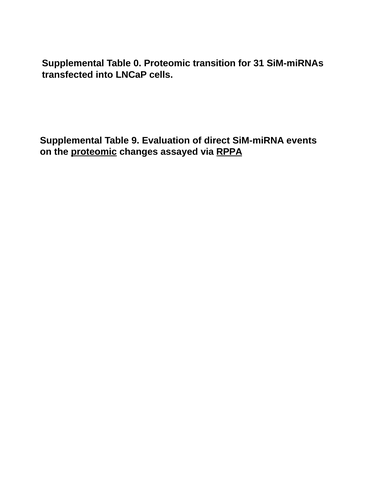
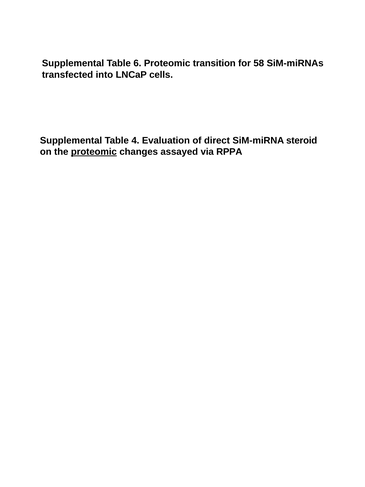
0: 0 -> 6 (137, 63)
31: 31 -> 58 (259, 63)
9: 9 -> 4 (135, 140)
events: events -> steroid (302, 140)
RPPA underline: present -> none (229, 152)
